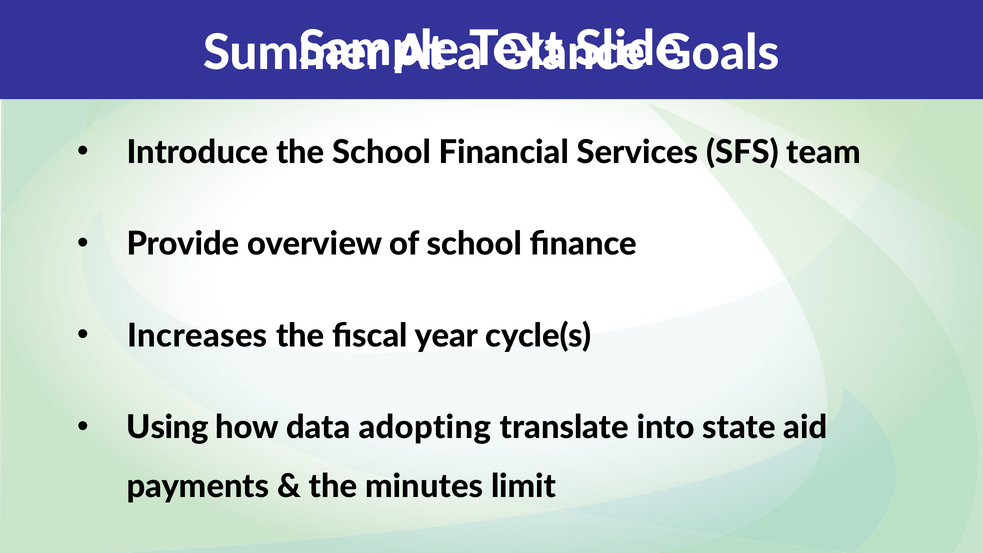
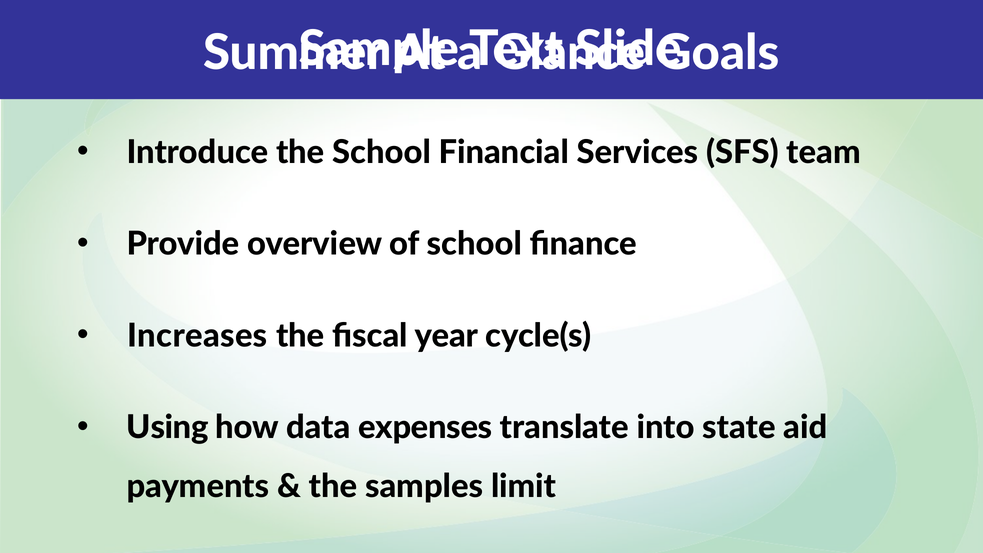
adopting: adopting -> expenses (425, 428)
minutes: minutes -> samples (424, 487)
